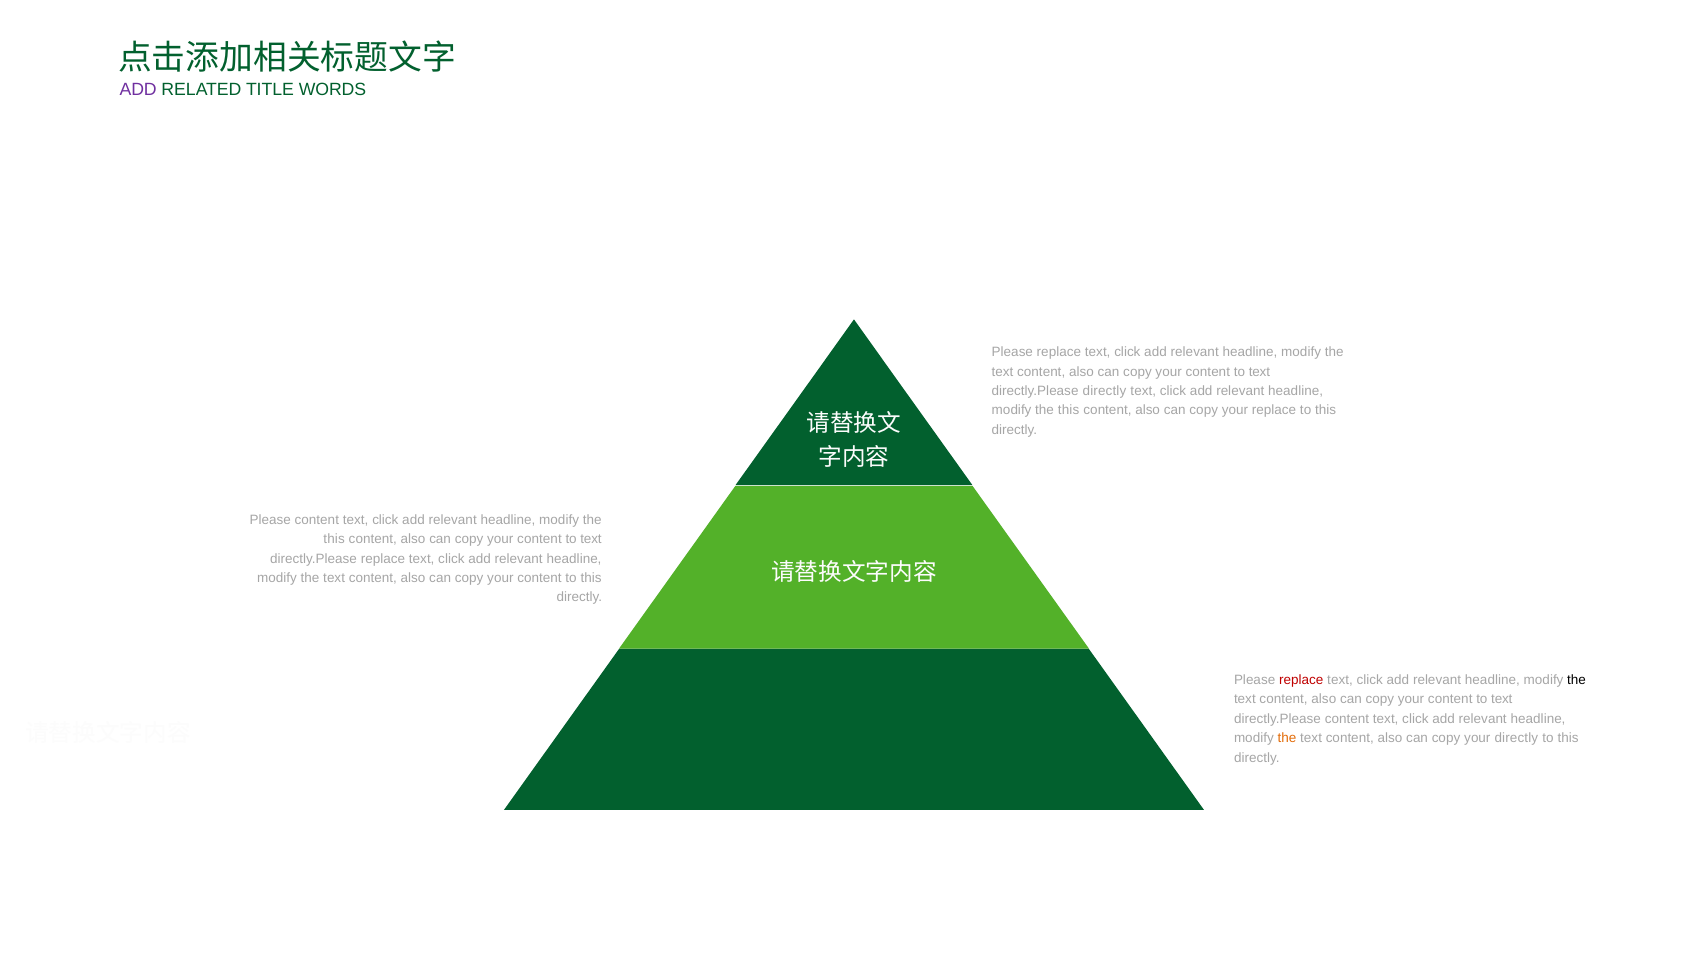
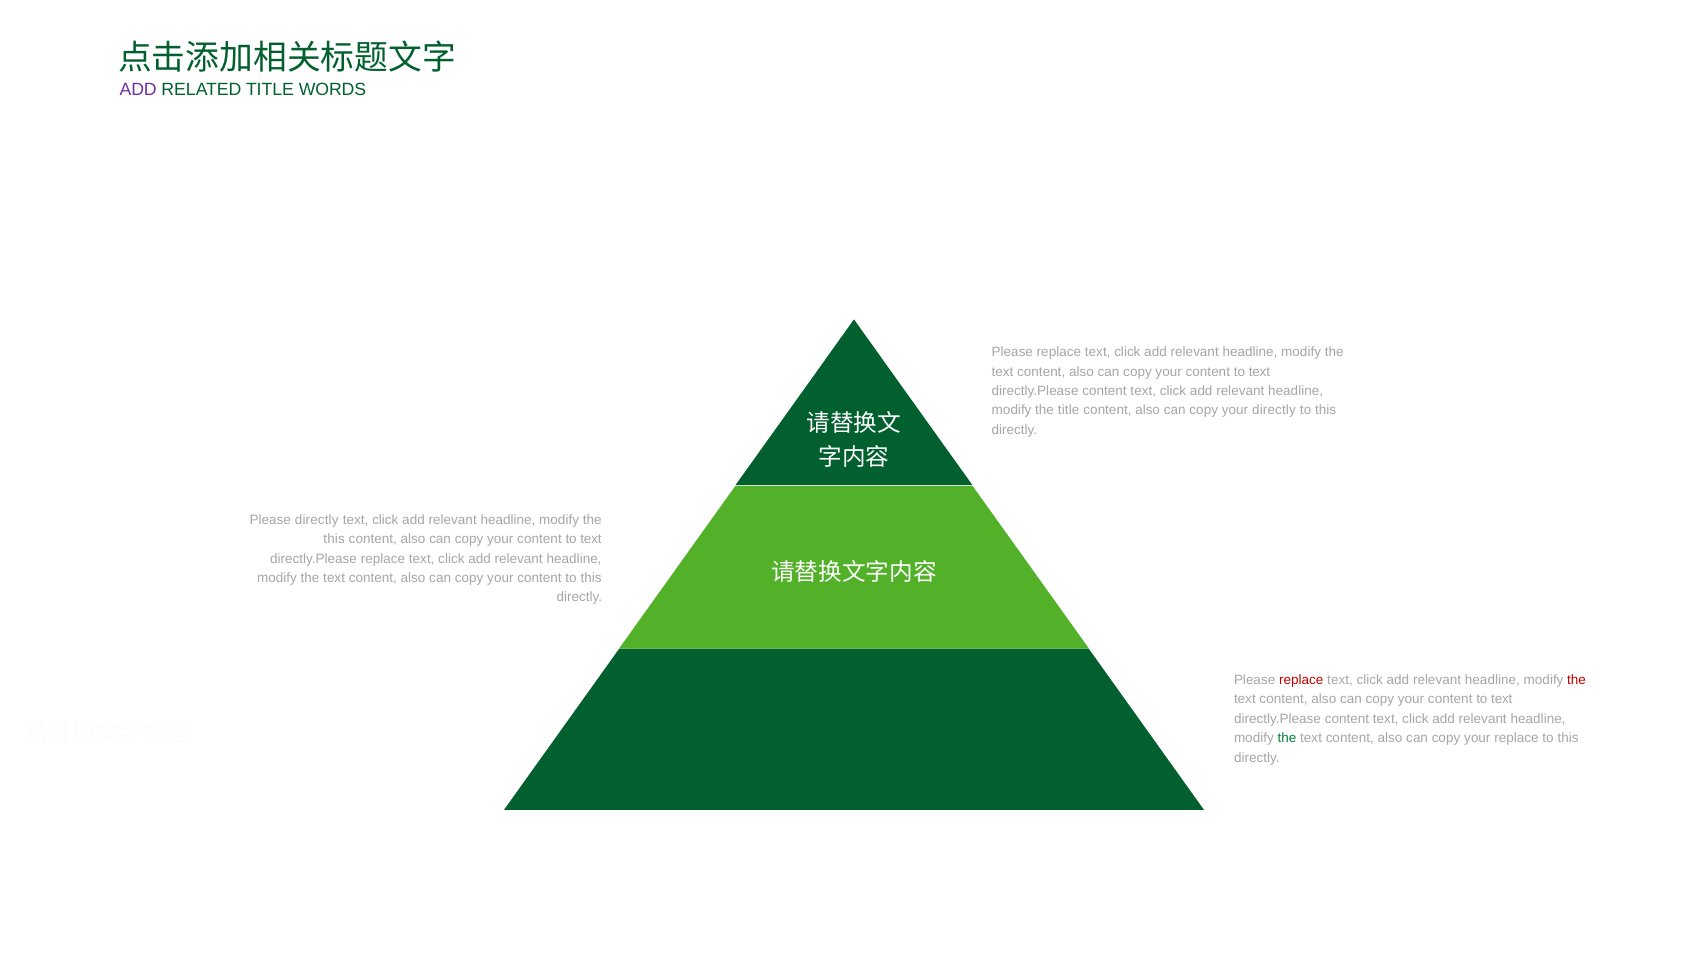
directly: directly -> content (1105, 391)
this: this -> title (1069, 410)
your replace: replace -> directly (1274, 410)
Please content: content -> directly (317, 520)
the colour: black -> red (1577, 680)
the colour: orange -> green (1287, 738)
your directly: directly -> replace (1516, 738)
